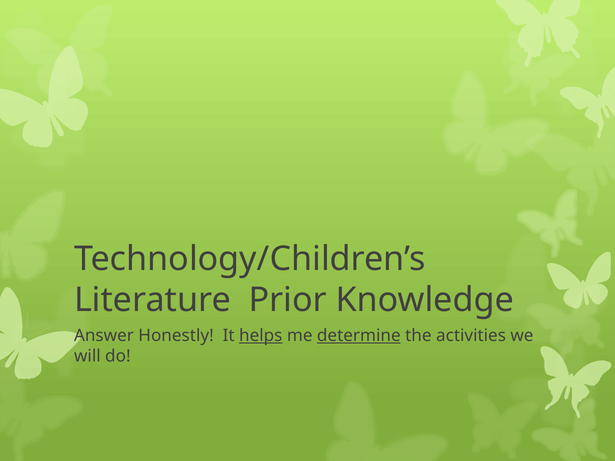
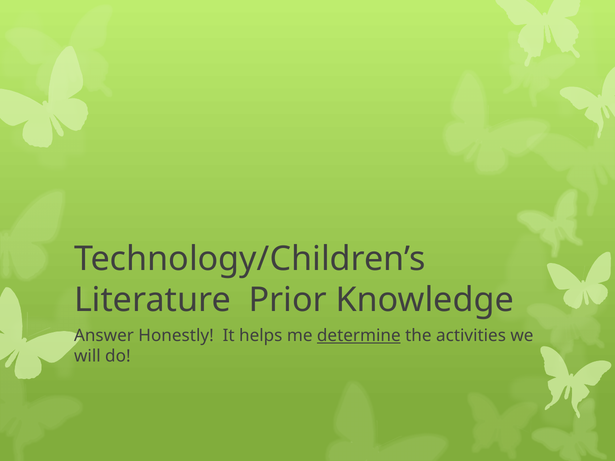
helps underline: present -> none (261, 336)
